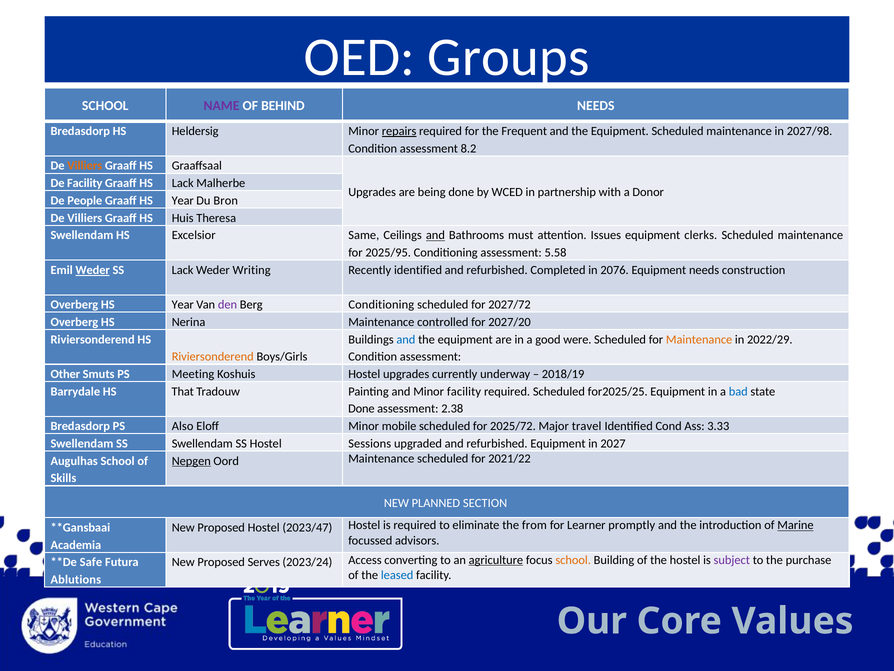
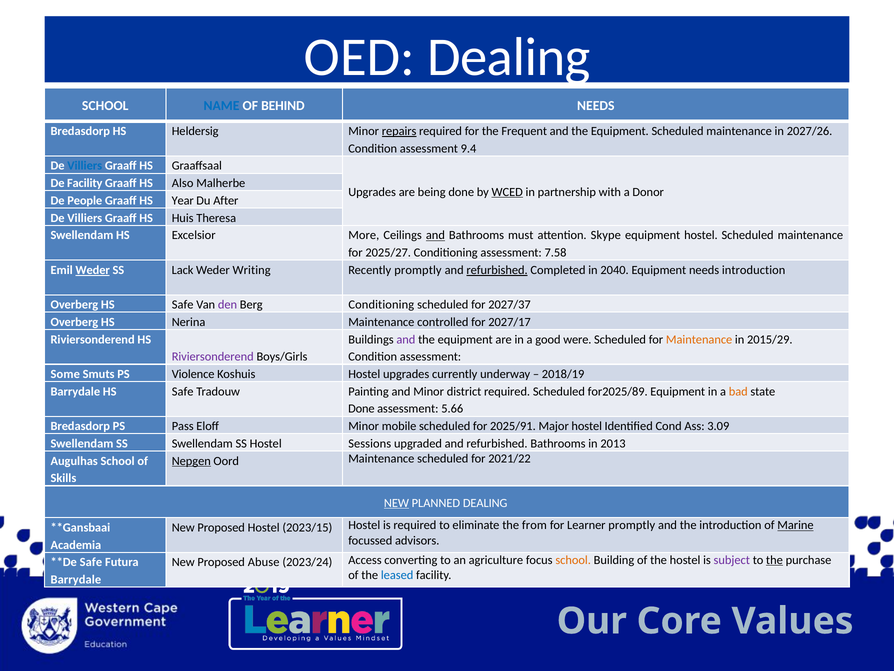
OED Groups: Groups -> Dealing (509, 57)
NAME colour: purple -> blue (222, 106)
2027/98: 2027/98 -> 2027/26 (810, 131)
8.2: 8.2 -> 9.4 (469, 148)
Villiers colour: orange -> blue (85, 166)
HS Lack: Lack -> Also (183, 183)
WCED underline: none -> present (507, 192)
Bron: Bron -> After (226, 200)
Same: Same -> More (364, 235)
Issues: Issues -> Skype (606, 235)
equipment clerks: clerks -> hostel (701, 235)
2025/95: 2025/95 -> 2025/27 (388, 252)
5.58: 5.58 -> 7.58 (556, 252)
Recently identified: identified -> promptly (418, 270)
refurbished underline: none -> present (497, 270)
2076: 2076 -> 2040 (615, 270)
needs construction: construction -> introduction (754, 270)
Overberg HS Year: Year -> Safe (183, 305)
2027/72: 2027/72 -> 2027/37 (510, 305)
2027/20: 2027/20 -> 2027/17 (510, 322)
and colour: blue -> purple (406, 339)
2022/29: 2022/29 -> 2015/29 (770, 339)
Riviersonderend colour: orange -> purple (213, 357)
Other: Other -> Some (65, 374)
Meeting: Meeting -> Violence (193, 374)
Barrydale HS That: That -> Safe (183, 391)
Minor facility: facility -> district (464, 391)
for2025/25: for2025/25 -> for2025/89 (618, 391)
bad colour: blue -> orange (738, 391)
2.38: 2.38 -> 5.66 (452, 409)
Also: Also -> Pass (183, 426)
2025/72: 2025/72 -> 2025/91 (513, 426)
Major travel: travel -> hostel (587, 426)
3.33: 3.33 -> 3.09 (718, 426)
refurbished Equipment: Equipment -> Bathrooms (558, 443)
2027: 2027 -> 2013 (613, 443)
NEW underline: none -> present (396, 503)
PLANNED SECTION: SECTION -> DEALING (485, 503)
2023/47: 2023/47 -> 2023/15 (307, 527)
Serves: Serves -> Abuse (264, 562)
agriculture underline: present -> none (496, 560)
the underline: none -> present (774, 560)
Ablutions: Ablutions -> Barrydale (76, 579)
